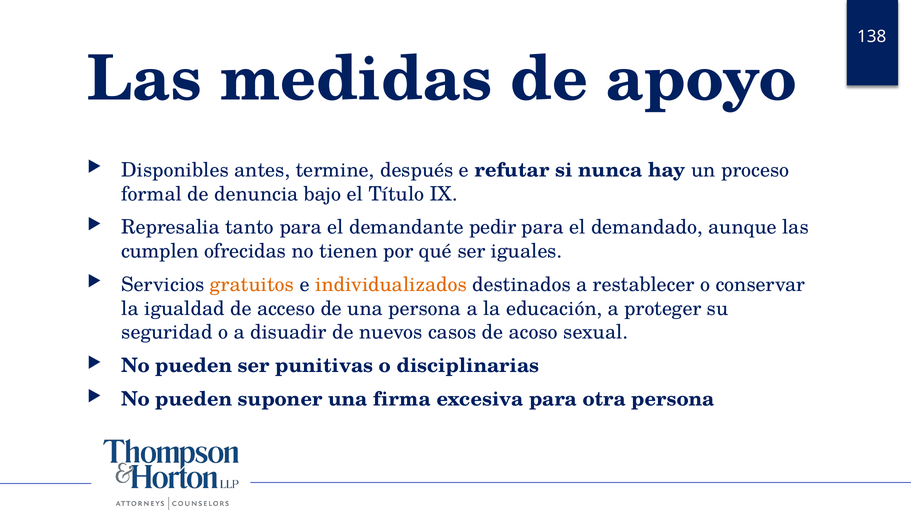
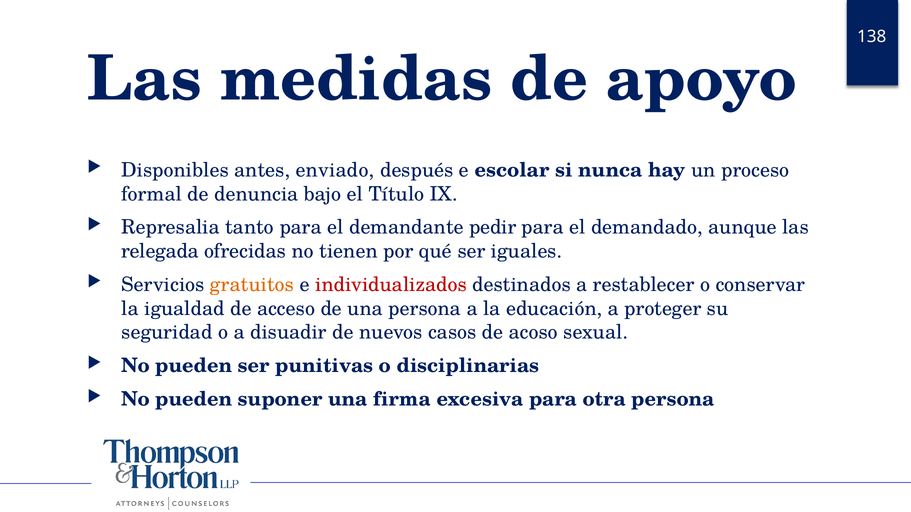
termine: termine -> enviado (335, 170)
refutar: refutar -> escolar (512, 170)
cumplen: cumplen -> relegada (160, 251)
individualizados colour: orange -> red (391, 285)
